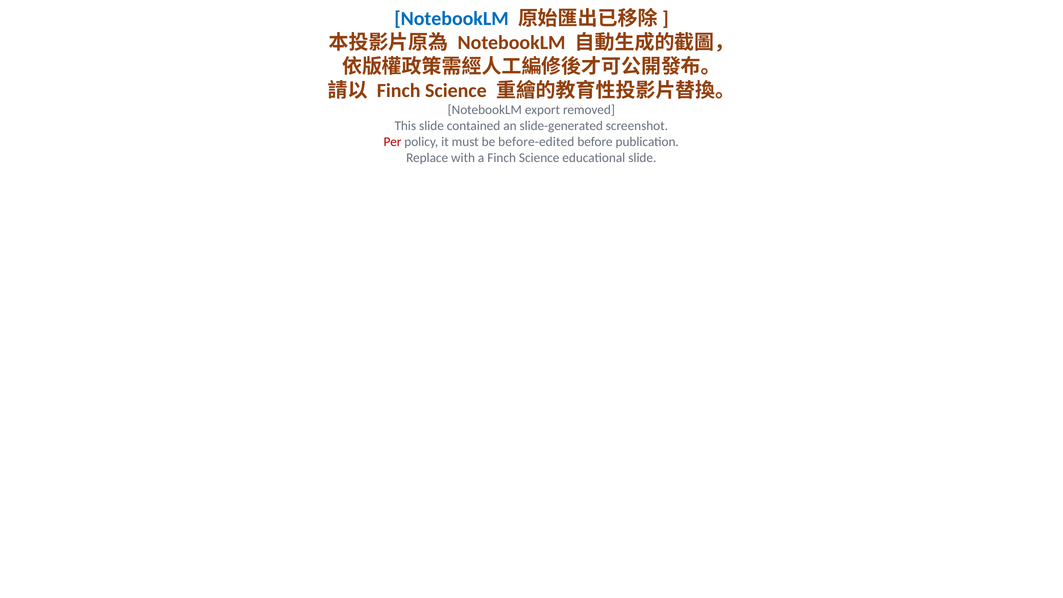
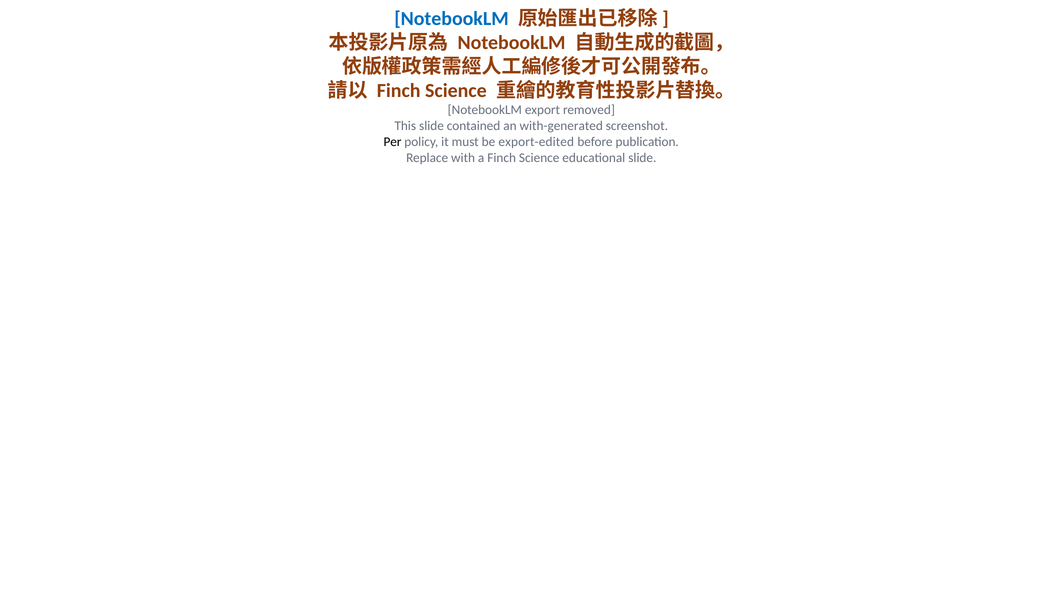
slide-generated: slide-generated -> with-generated (561, 126)
Per colour: red -> black (393, 142)
before-edited: before-edited -> export-edited (536, 142)
